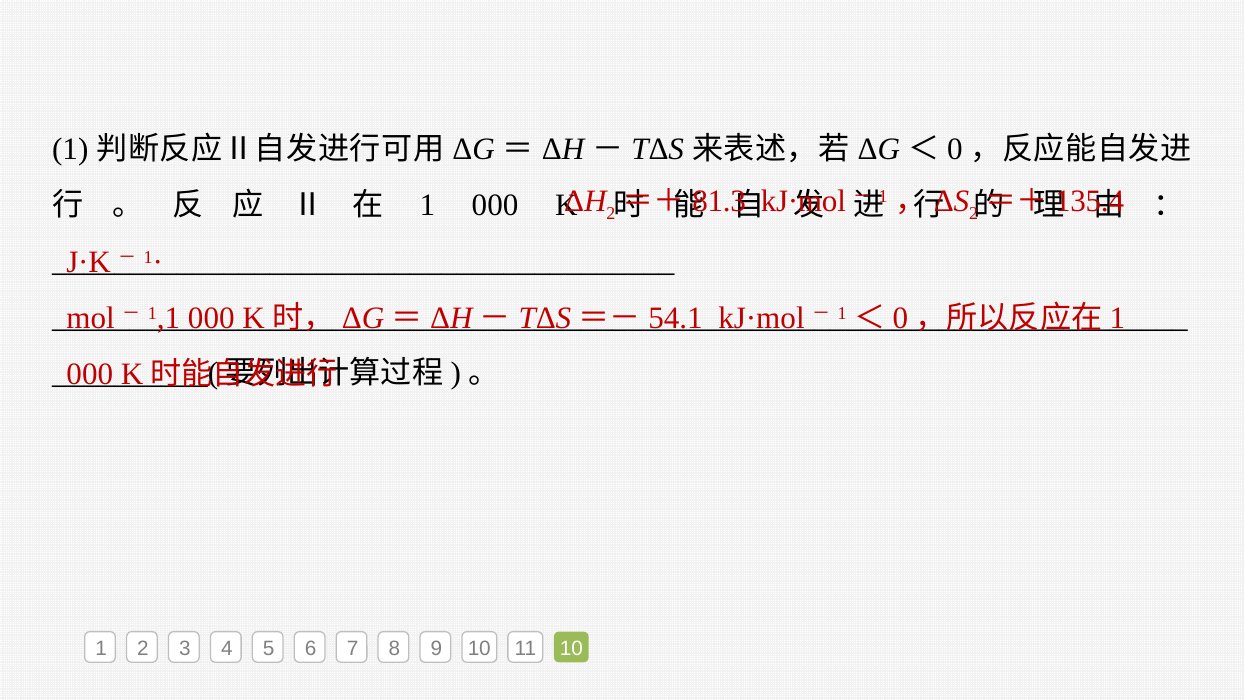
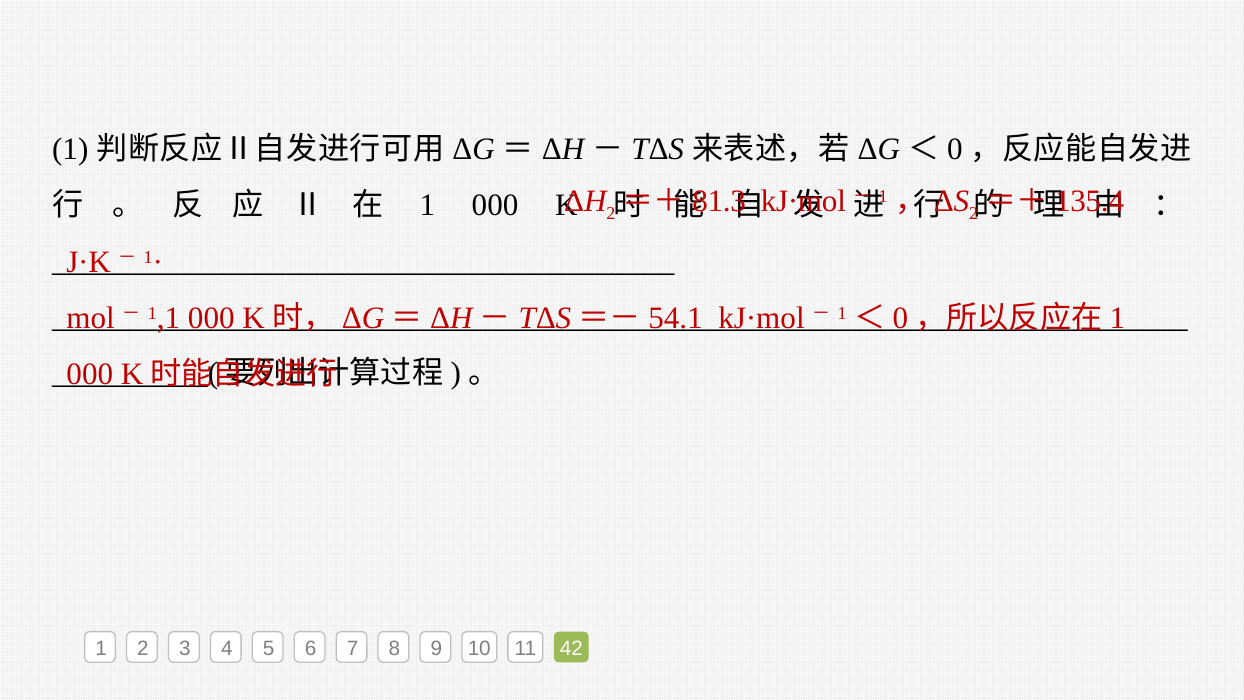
11 10: 10 -> 42 (571, 648)
